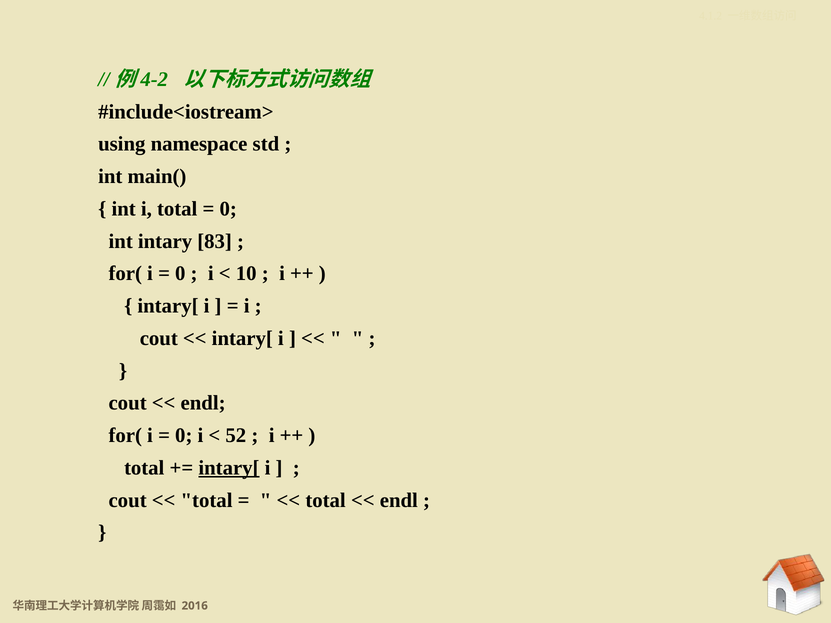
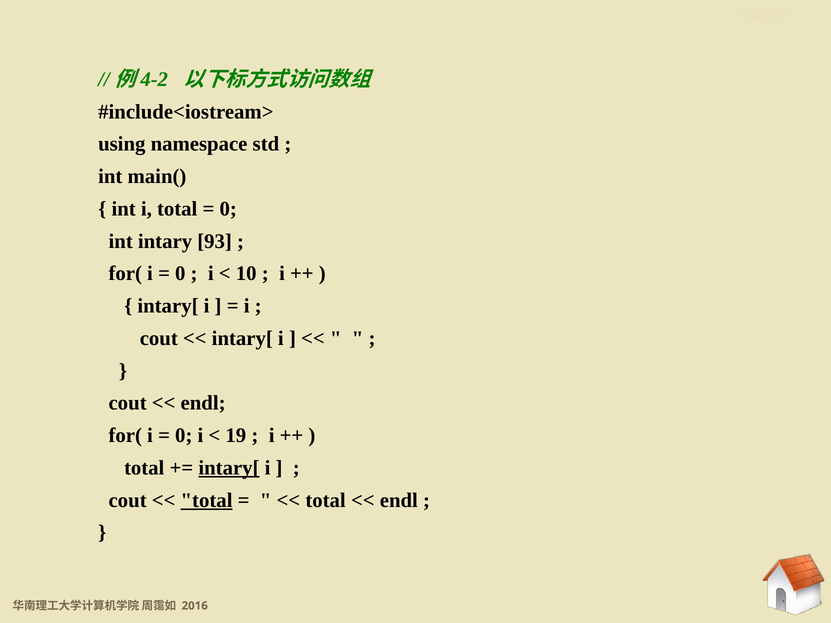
83: 83 -> 93 (215, 241)
52: 52 -> 19 (236, 436)
total underline: none -> present (207, 500)
